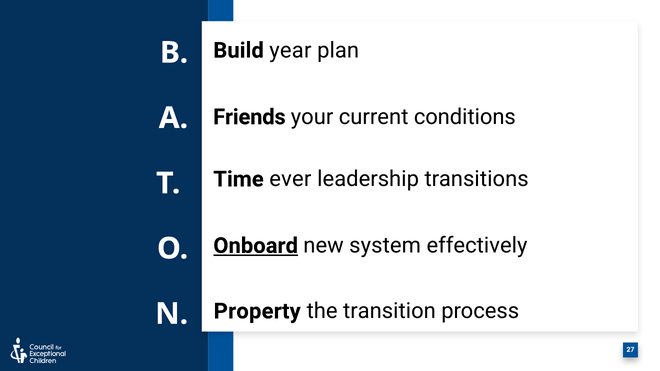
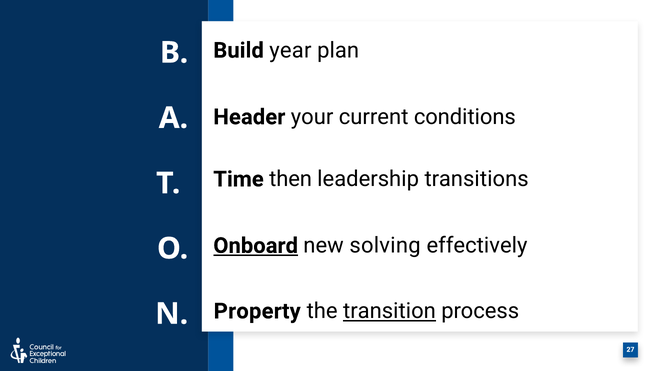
Friends: Friends -> Header (249, 117)
ever: ever -> then (291, 179)
system: system -> solving (385, 246)
transition underline: none -> present (389, 311)
